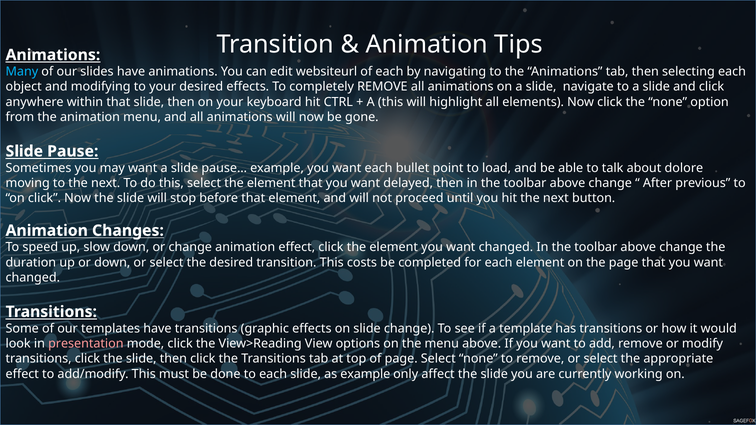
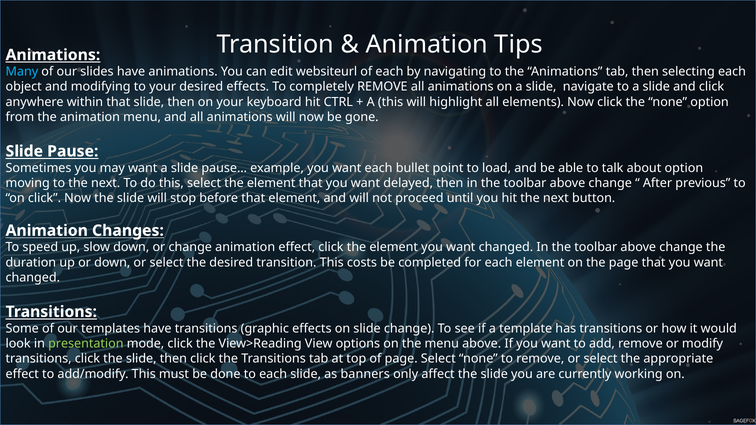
about dolore: dolore -> option (684, 168)
presentation colour: pink -> light green (86, 344)
as example: example -> banners (365, 374)
